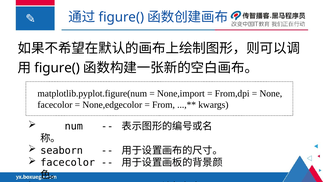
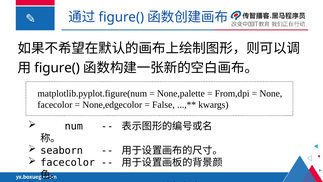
None,import: None,import -> None,palette (181, 93)
From: From -> False (163, 105)
